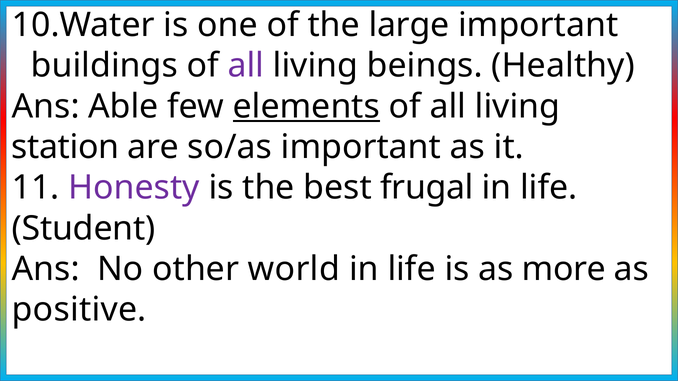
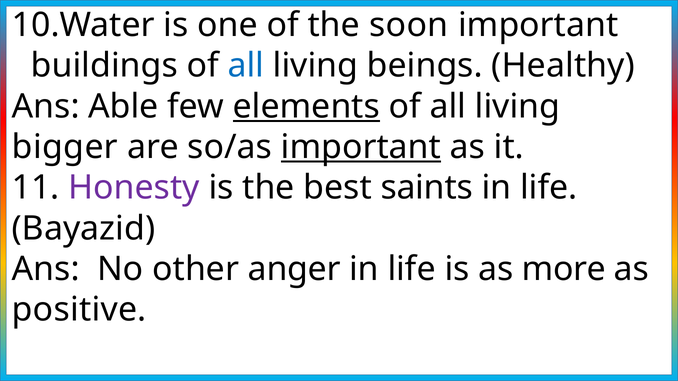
large: large -> soon (409, 25)
all colour: purple -> blue (246, 66)
station: station -> bigger (65, 147)
important underline: none -> present (361, 147)
frugal: frugal -> saints (427, 188)
Student: Student -> Bayazid (83, 229)
world: world -> anger (294, 269)
